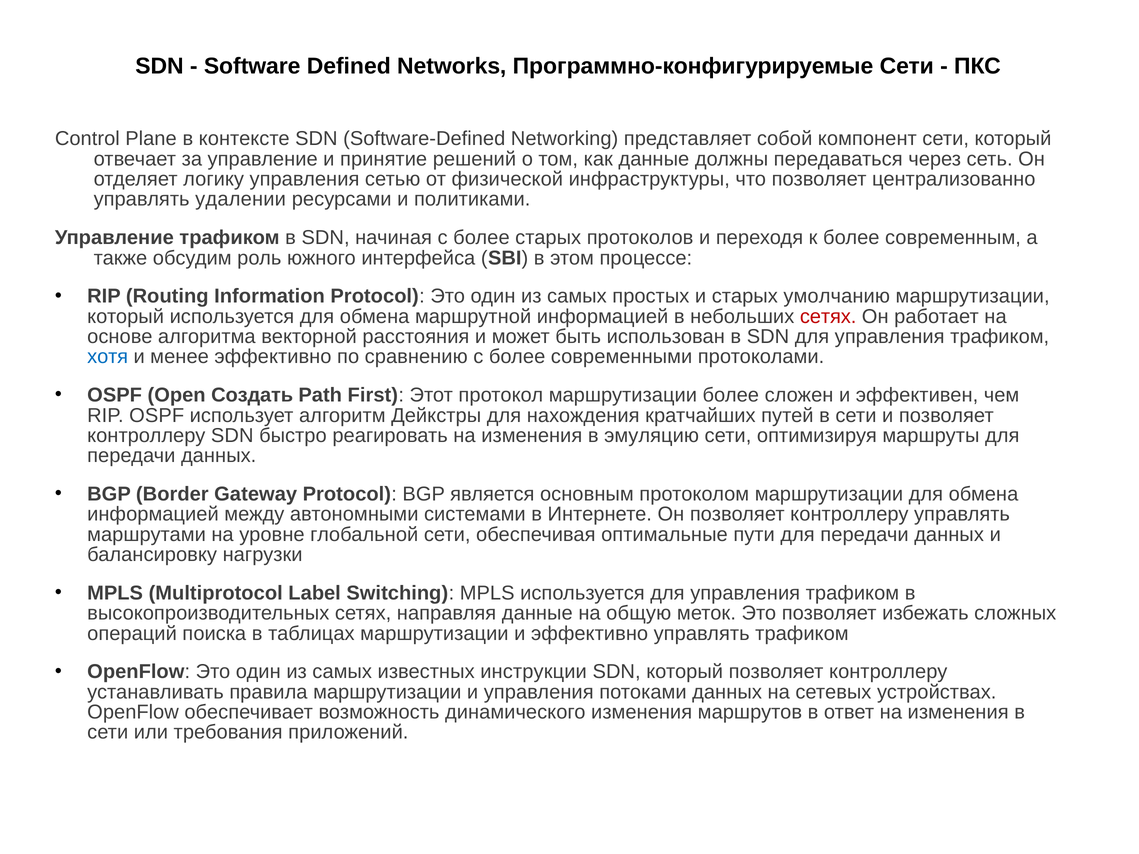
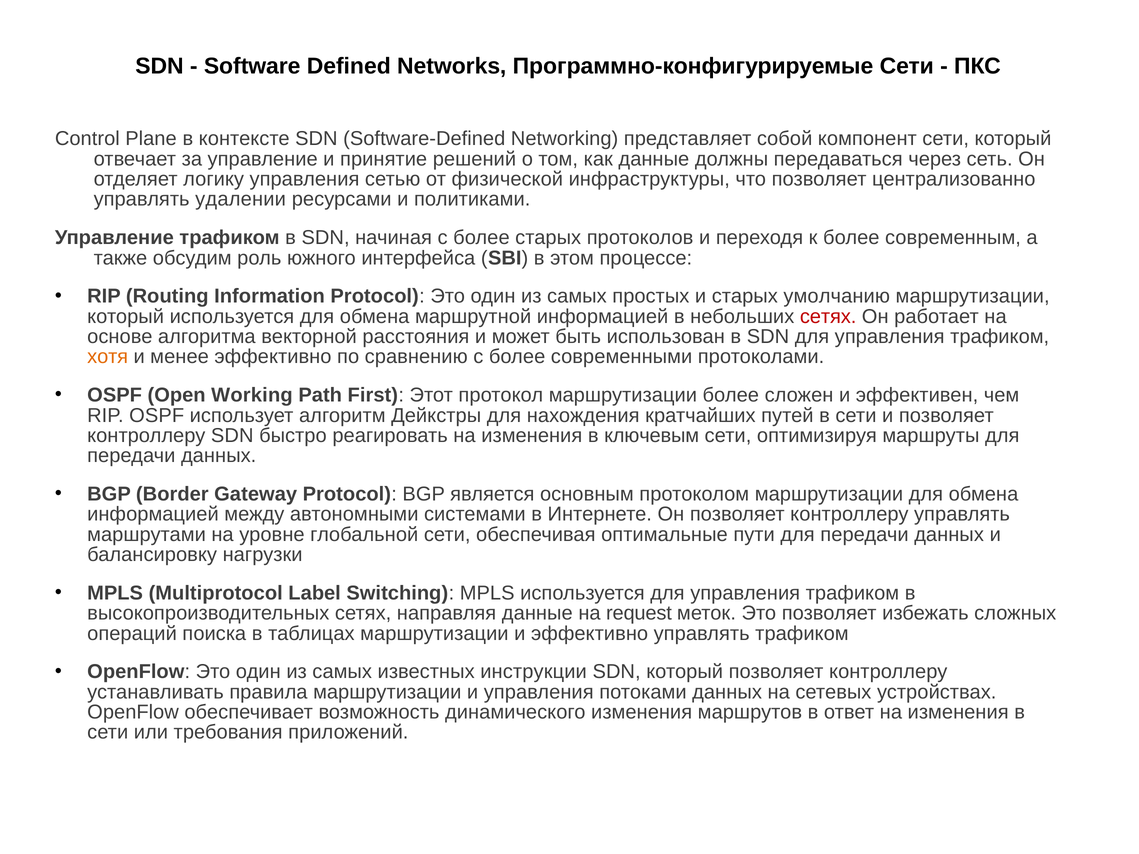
хотя colour: blue -> orange (108, 357)
Создать: Создать -> Working (252, 395)
эмуляцию: эмуляцию -> ключевым (652, 436)
общую: общую -> request (639, 613)
